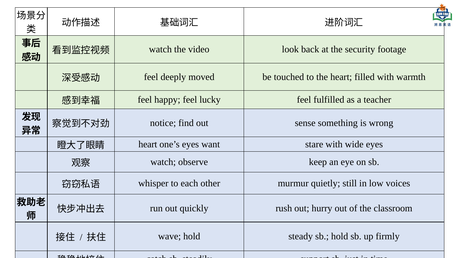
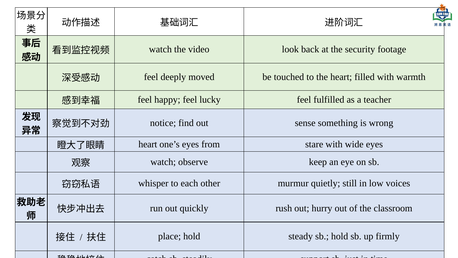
want: want -> from (211, 144)
wave: wave -> place (170, 236)
